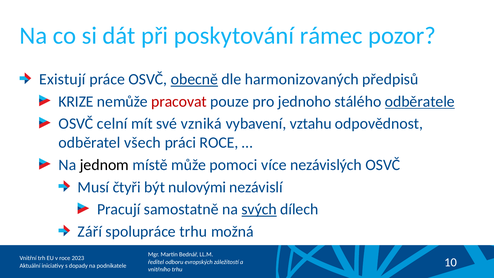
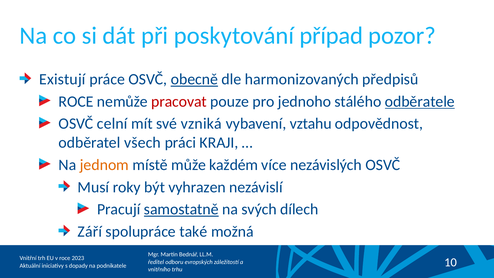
rámec: rámec -> případ (331, 36)
KRIZE: KRIZE -> ROCE (76, 102)
práci ROCE: ROCE -> KRAJI (219, 143)
jednom colour: black -> orange (104, 165)
pomoci: pomoci -> každém (234, 165)
čtyři: čtyři -> roky (127, 187)
nulovými: nulovými -> vyhrazen (197, 187)
samostatně underline: none -> present (181, 209)
svých underline: present -> none (259, 209)
spolupráce trhu: trhu -> také (193, 232)
